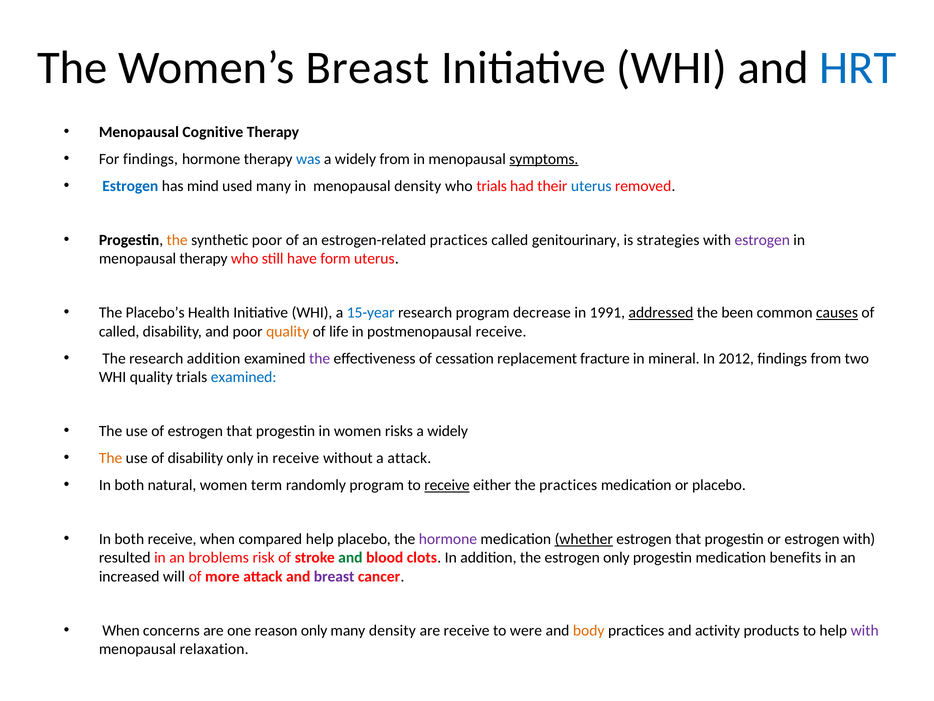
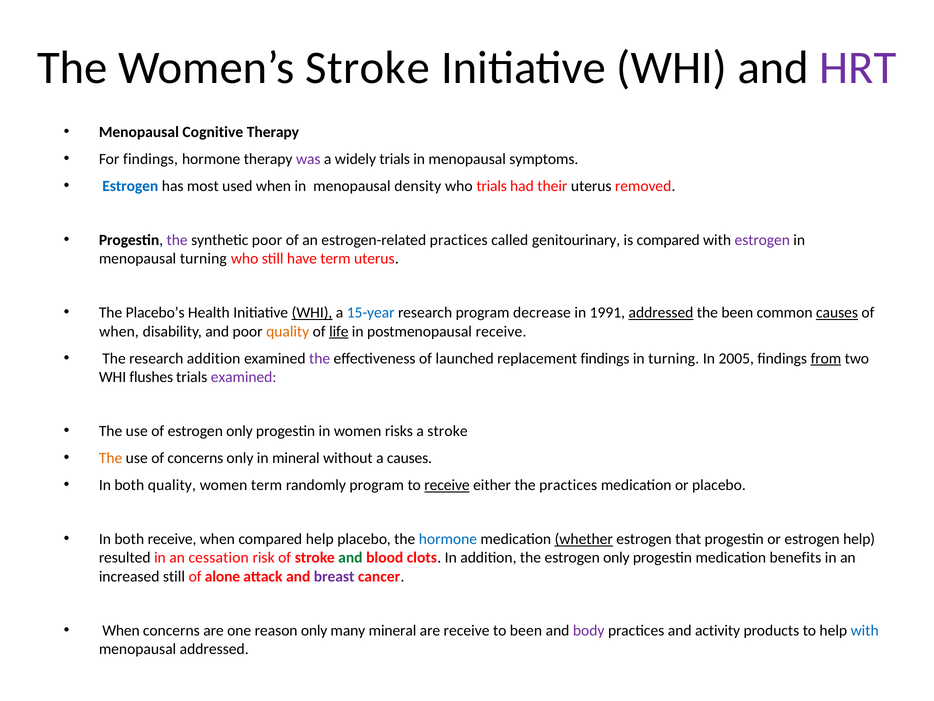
Women’s Breast: Breast -> Stroke (368, 68)
HRT colour: blue -> purple (858, 68)
was colour: blue -> purple (308, 159)
widely from: from -> trials (395, 159)
symptoms underline: present -> none (544, 159)
mind: mind -> most (203, 186)
used many: many -> when (273, 186)
uterus colour: blue -> black (591, 186)
the colour: orange -> purple (177, 240)
is strategies: strategies -> compared (668, 240)
menopausal therapy: therapy -> turning (203, 258)
have form: form -> term (335, 258)
WHI underline: none -> present (312, 312)
called: called -> when (119, 331)
life underline: none -> present (339, 331)
cessation: cessation -> launched (465, 358)
replacement fracture: fracture -> findings (605, 358)
in mineral: mineral -> turning (674, 358)
2012: 2012 -> 2005 (736, 358)
from underline: none -> present (826, 358)
WHI quality: quality -> flushes (151, 377)
examined colour: blue -> purple (244, 377)
of estrogen that: that -> only (239, 431)
widely: widely -> stroke (448, 431)
of disability: disability -> concerns (195, 458)
in receive: receive -> mineral (296, 458)
a attack: attack -> causes (409, 458)
both natural: natural -> quality (172, 485)
hormone colour: purple -> blue (448, 539)
estrogen with: with -> help (859, 539)
broblems: broblems -> cessation (219, 557)
increased will: will -> still (174, 576)
more: more -> alone (222, 576)
many density: density -> mineral (393, 630)
to were: were -> been (526, 630)
body colour: orange -> purple (589, 630)
with colour: purple -> blue (865, 630)
menopausal relaxation: relaxation -> addressed (214, 649)
